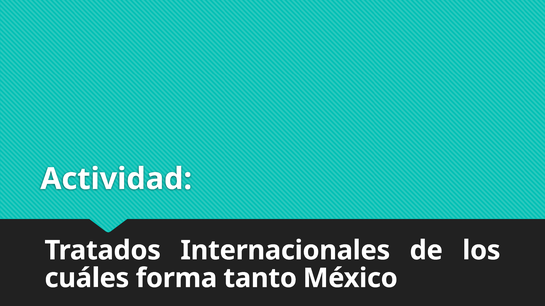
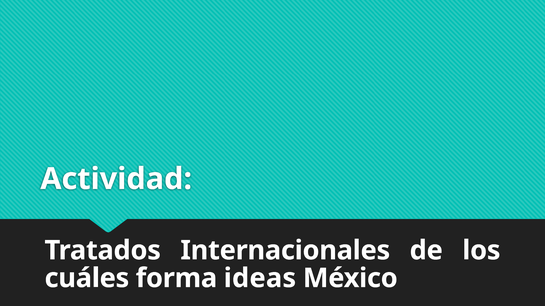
tanto: tanto -> ideas (260, 279)
